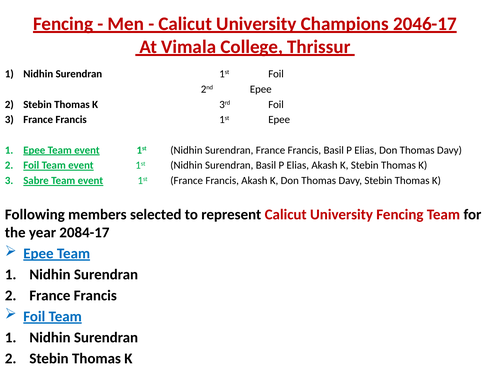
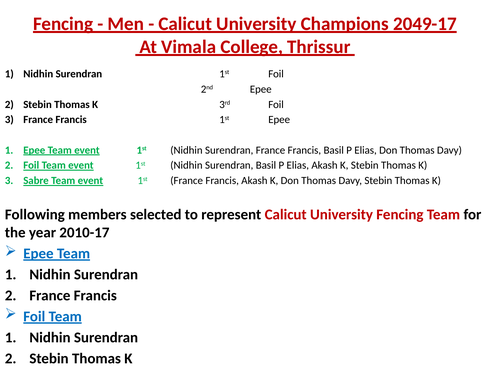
2046-17: 2046-17 -> 2049-17 (425, 24)
2084-17: 2084-17 -> 2010-17 (84, 232)
